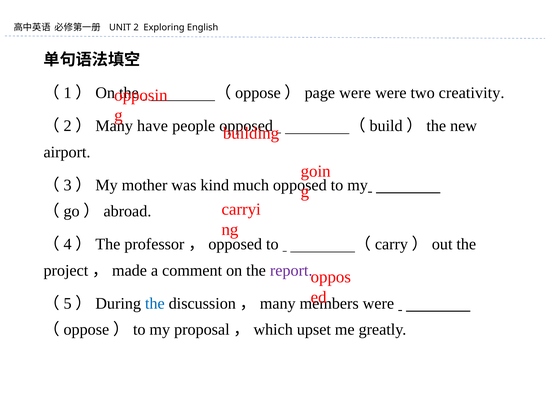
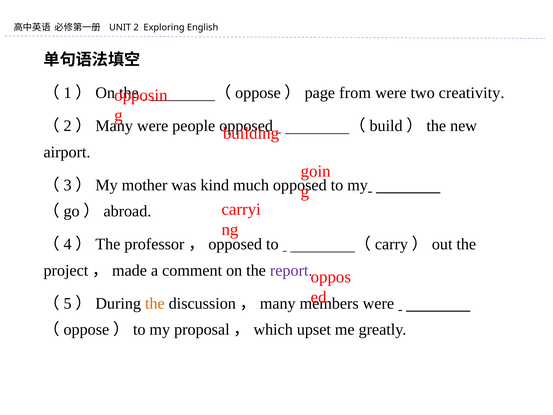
（oppose）page were: were -> from (355, 93)
have: have -> were (153, 126)
the colour: blue -> orange (155, 303)
